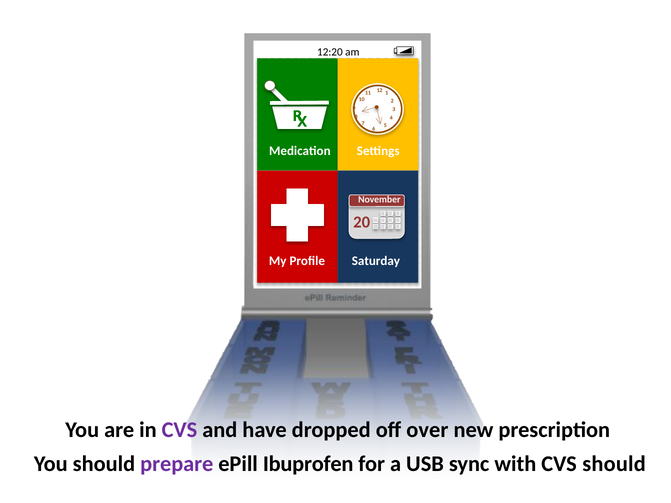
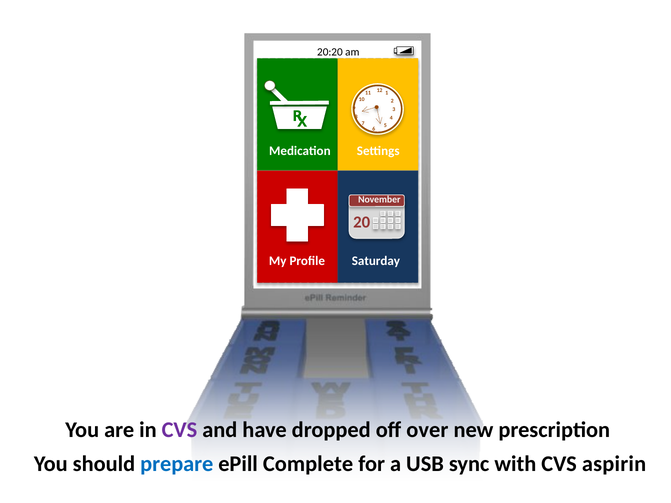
12:20: 12:20 -> 20:20 (330, 52)
prepare colour: purple -> blue (177, 464)
Ibuprofen: Ibuprofen -> Complete (308, 464)
CVS should: should -> aspirin (614, 464)
